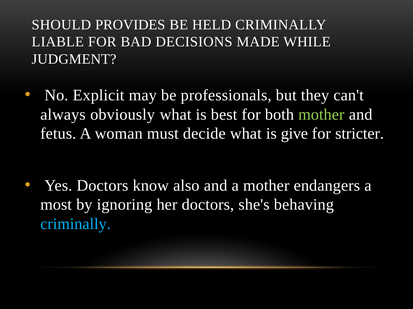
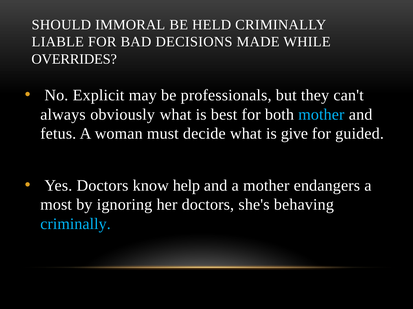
PROVIDES: PROVIDES -> IMMORAL (130, 25)
JUDGMENT: JUDGMENT -> OVERRIDES (74, 59)
mother colour: light green -> light blue (321, 115)
stricter: stricter -> guided (360, 134)
also: also -> help (186, 186)
